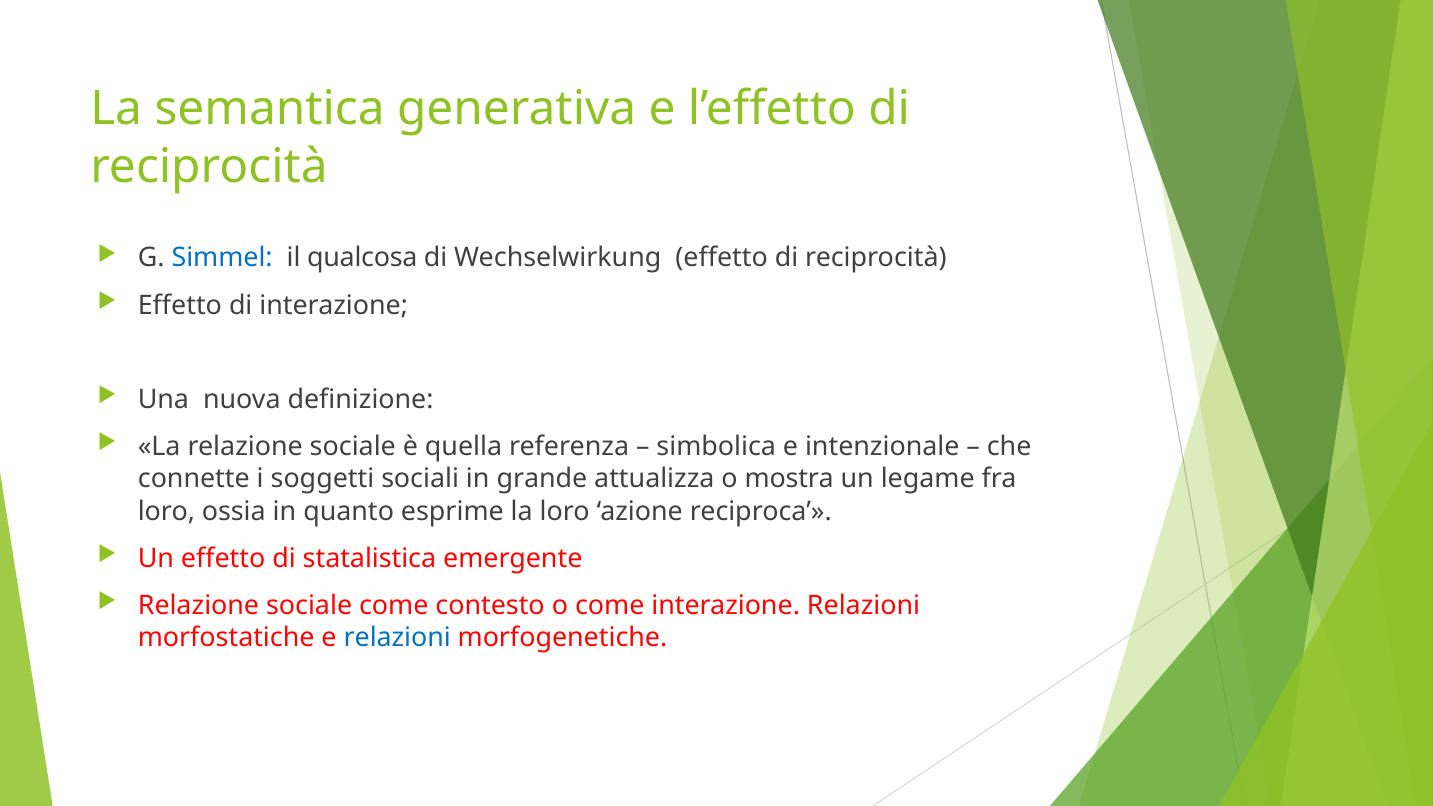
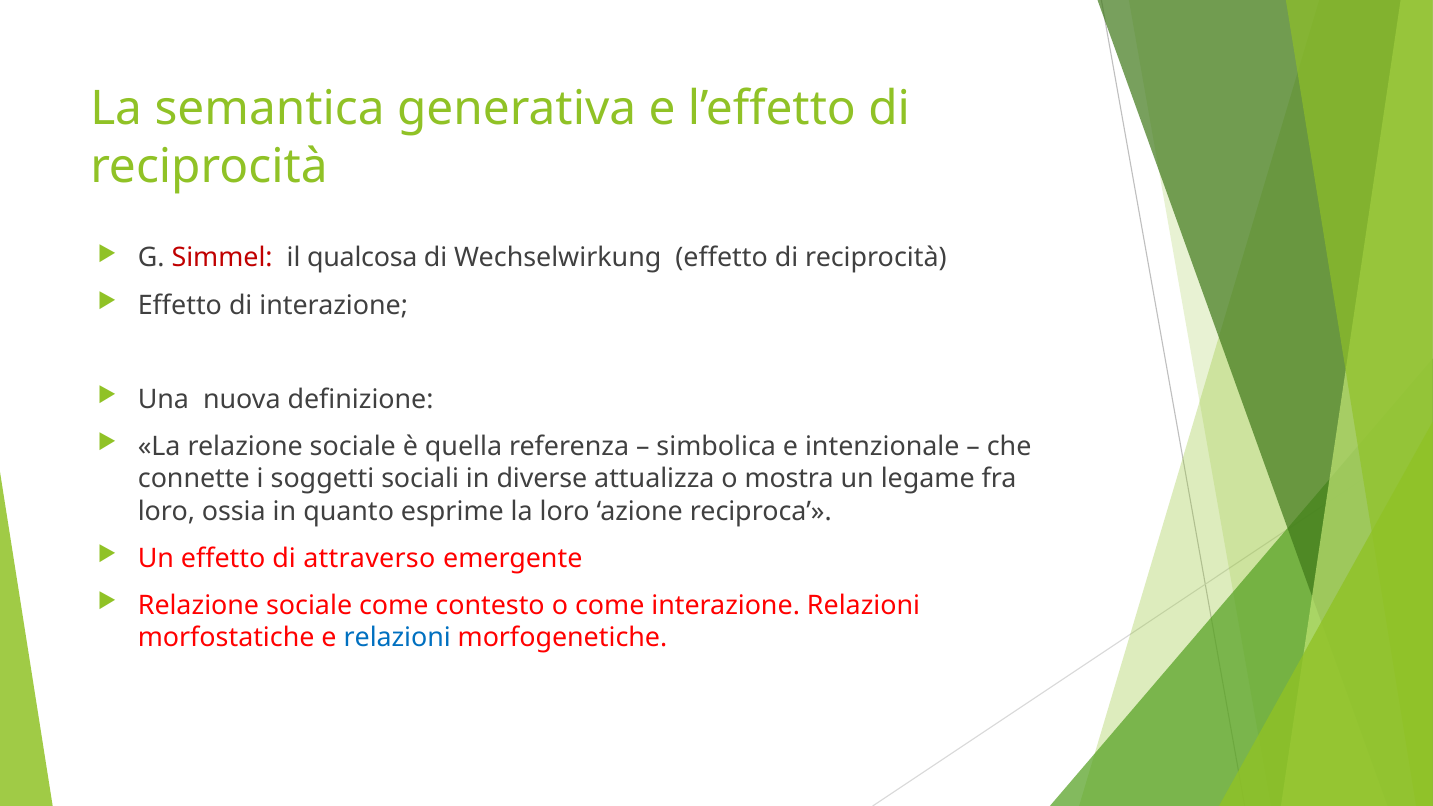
Simmel colour: blue -> red (222, 258)
grande: grande -> diverse (542, 479)
statalistica: statalistica -> attraverso (369, 558)
